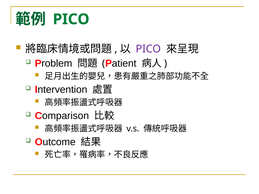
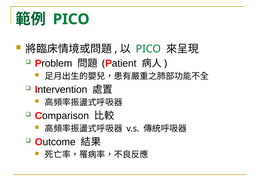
PICO colour: purple -> green (148, 49)
